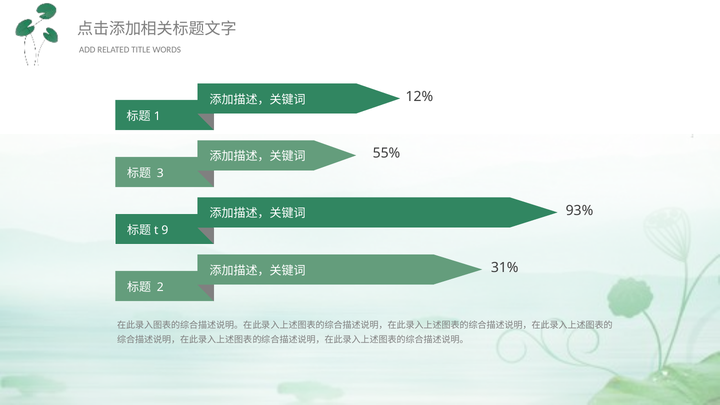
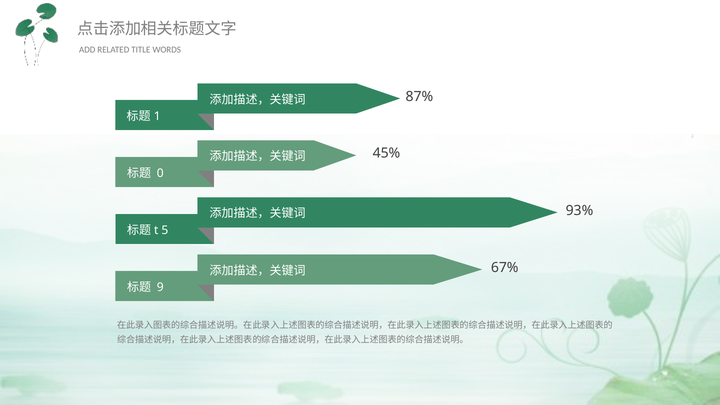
12%: 12% -> 87% (419, 97)
55%: 55% -> 45% (386, 153)
3: 3 -> 0 (160, 173)
9: 9 -> 5 (165, 230)
31%: 31% -> 67% (505, 268)
2: 2 -> 9 (160, 287)
